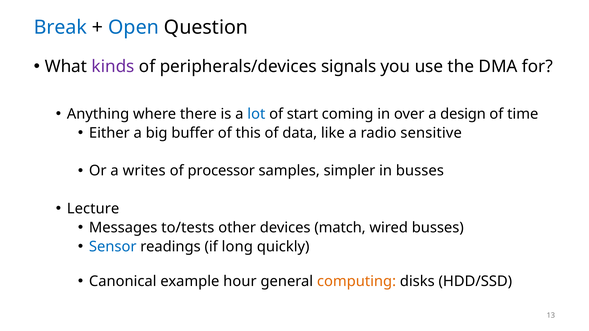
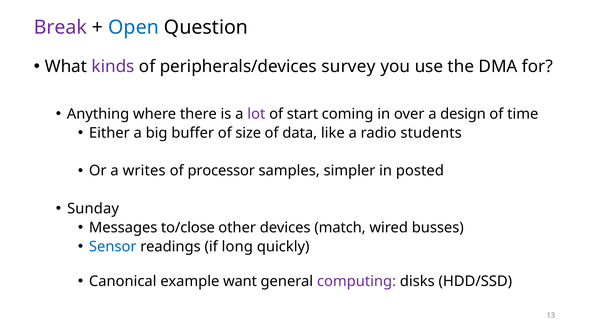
Break colour: blue -> purple (60, 27)
signals: signals -> survey (349, 67)
lot colour: blue -> purple (256, 114)
this: this -> size (248, 133)
sensitive: sensitive -> students (431, 133)
in busses: busses -> posted (420, 171)
Lecture: Lecture -> Sunday (93, 209)
to/tests: to/tests -> to/close (188, 228)
hour: hour -> want (240, 282)
computing colour: orange -> purple (357, 282)
